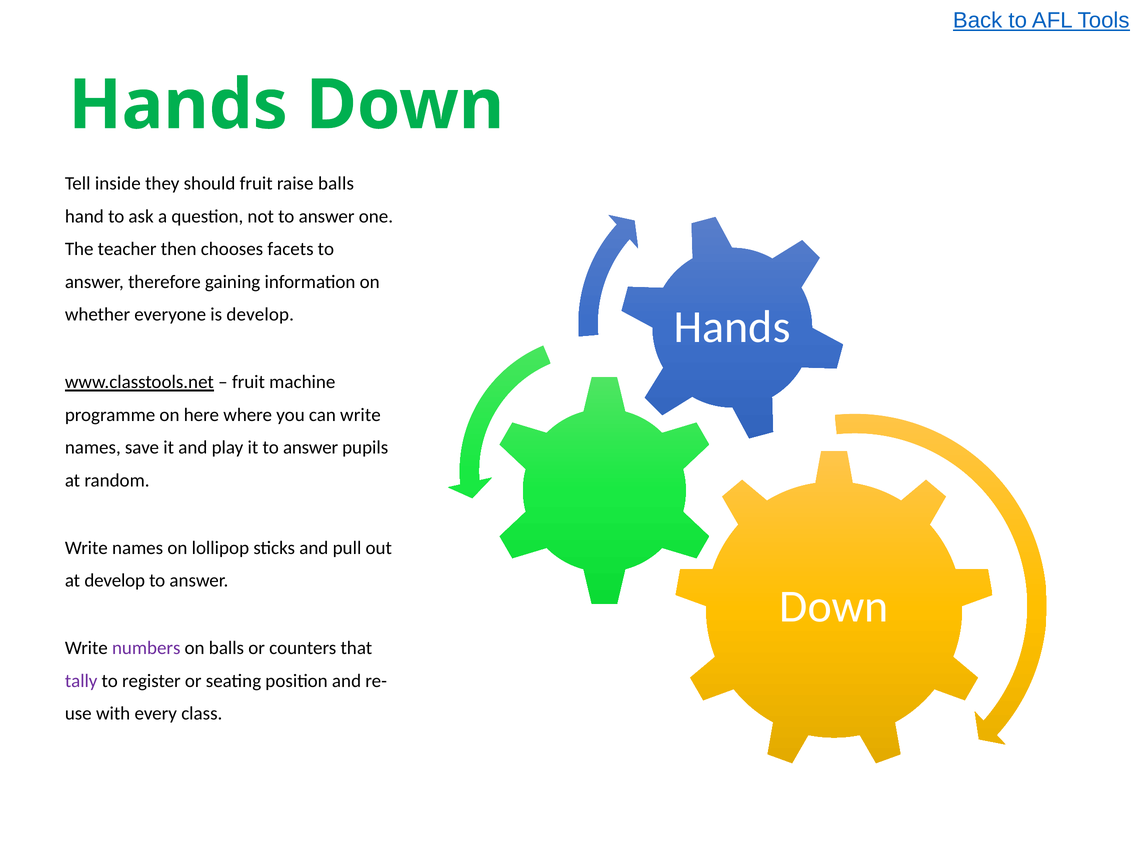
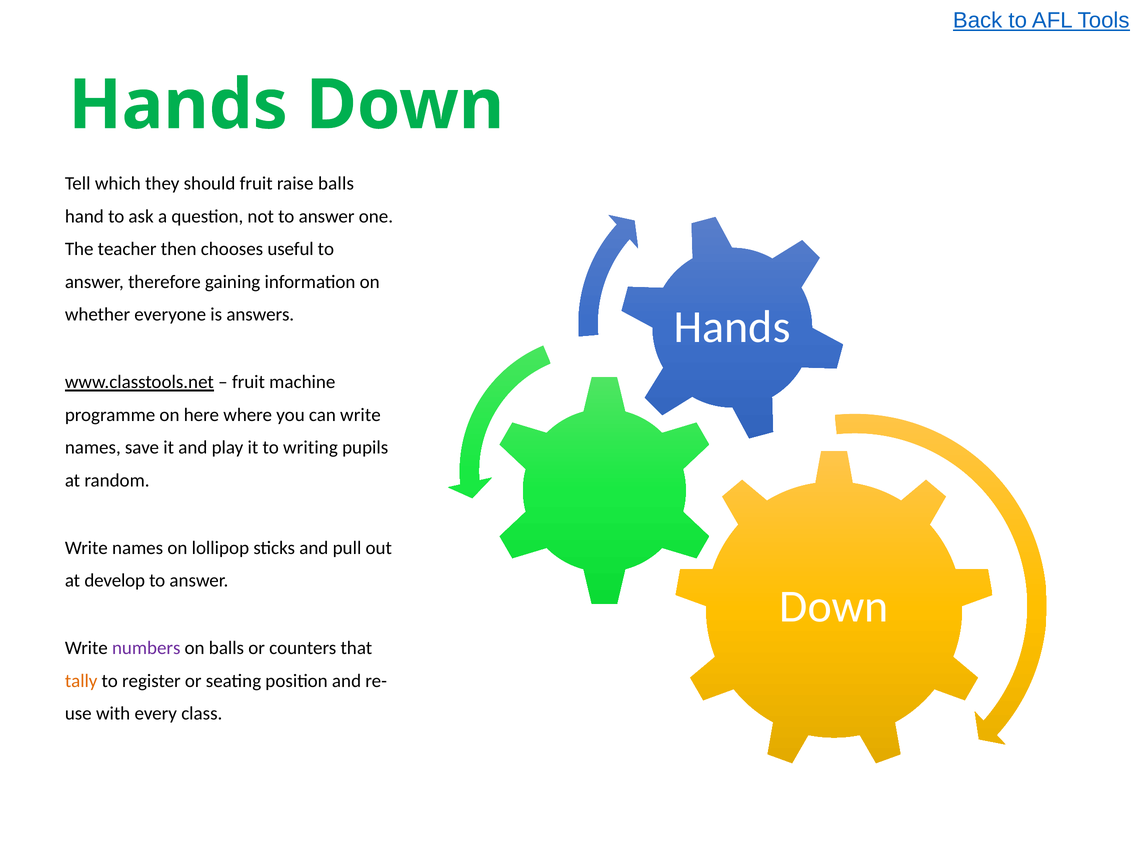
inside: inside -> which (118, 184)
facets: facets -> useful (291, 249)
is develop: develop -> answers (260, 314)
it to answer: answer -> writing (310, 448)
tally colour: purple -> orange (81, 681)
